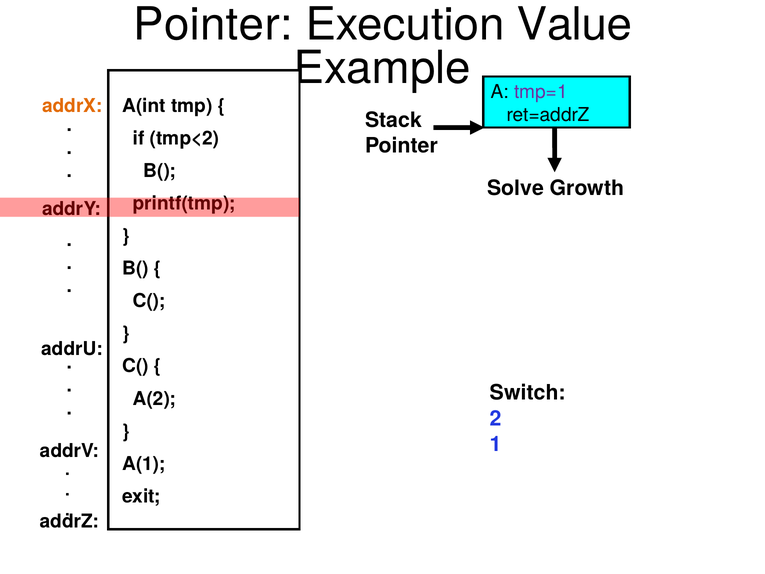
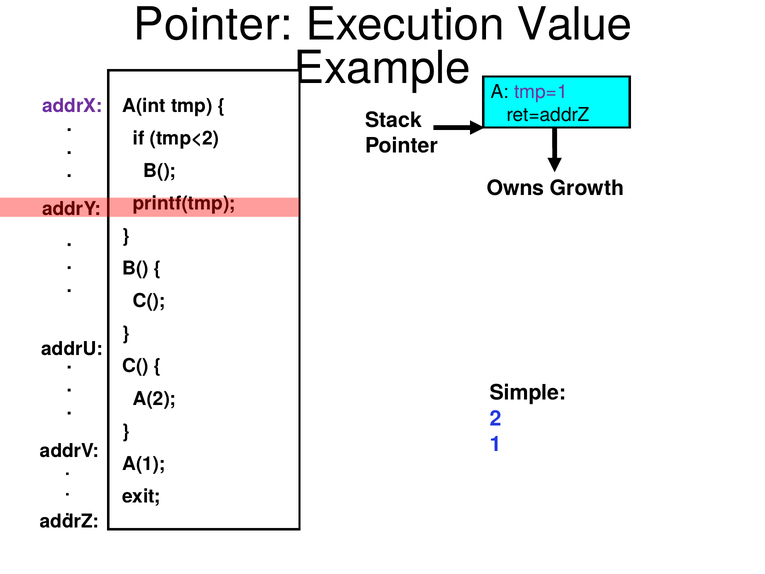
addrX colour: orange -> purple (72, 106)
Solve: Solve -> Owns (516, 188)
Switch: Switch -> Simple (528, 393)
